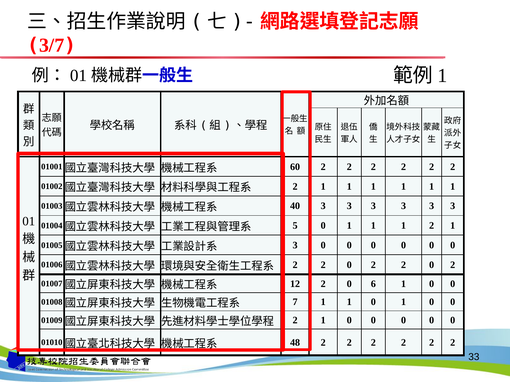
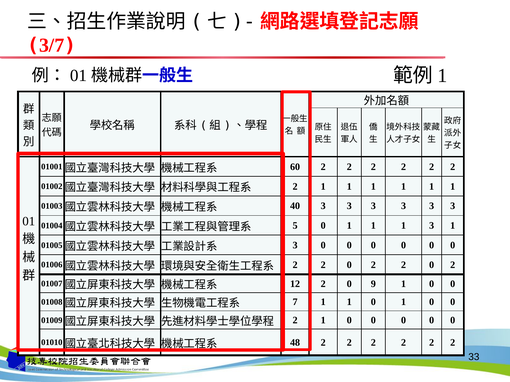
1 2: 2 -> 3 (432, 226)
6: 6 -> 9 (373, 284)
